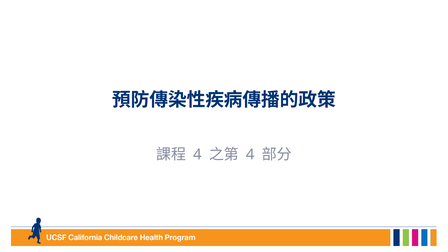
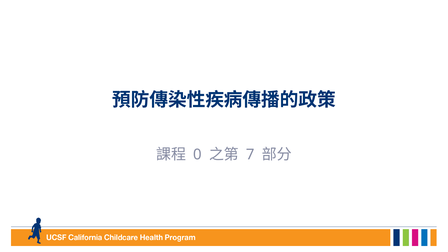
4: 4 -> 0 (197, 154)
4: 4 -> 7 (250, 154)
